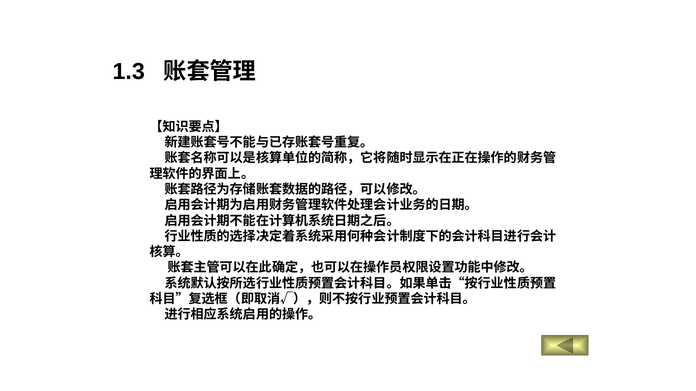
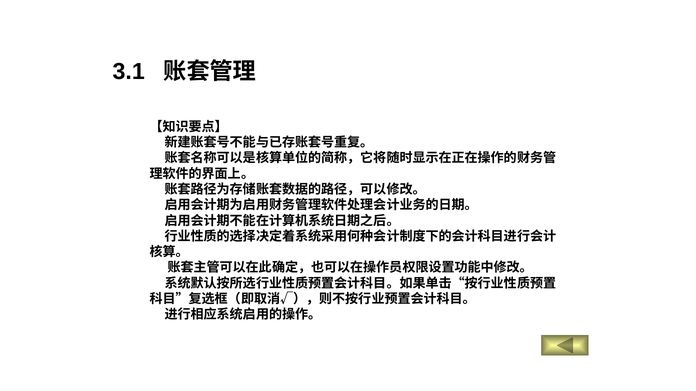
1.3: 1.3 -> 3.1 (129, 72)
